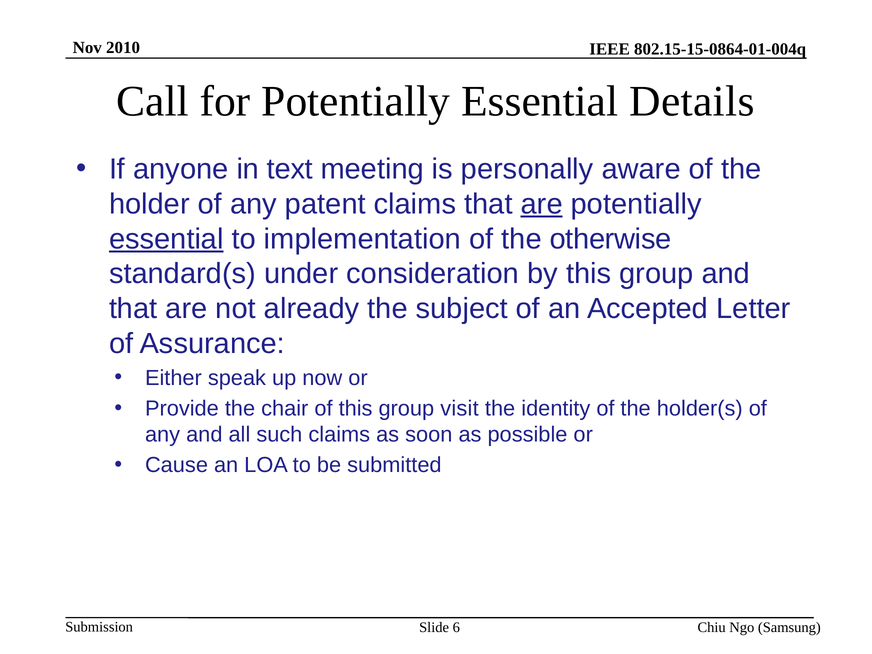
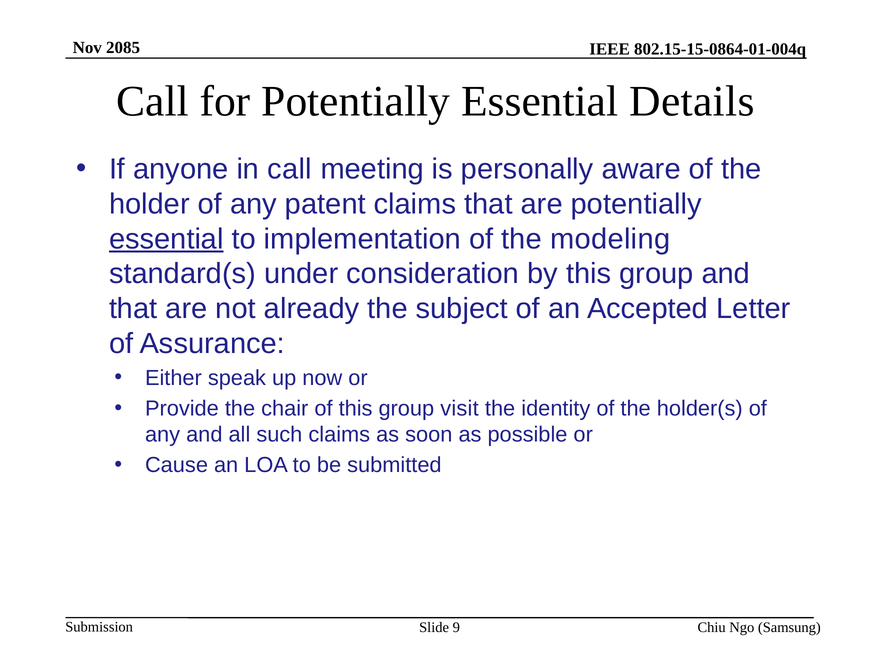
2010: 2010 -> 2085 (123, 48)
in text: text -> call (290, 169)
are underline: present -> none (542, 204)
otherwise: otherwise -> modeling (610, 239)
6: 6 -> 9 (456, 627)
